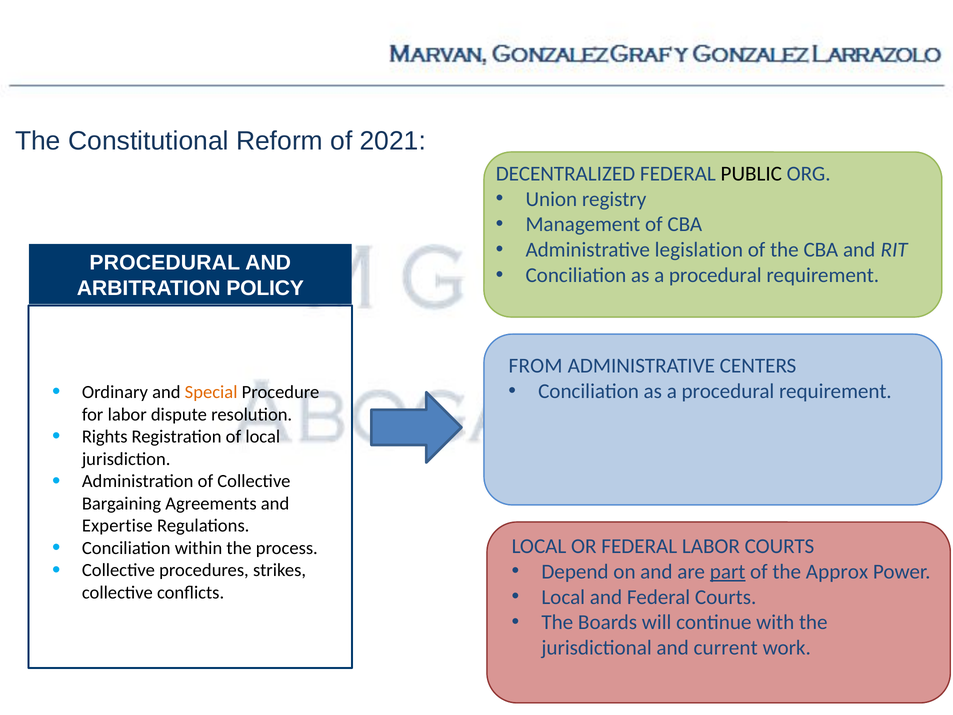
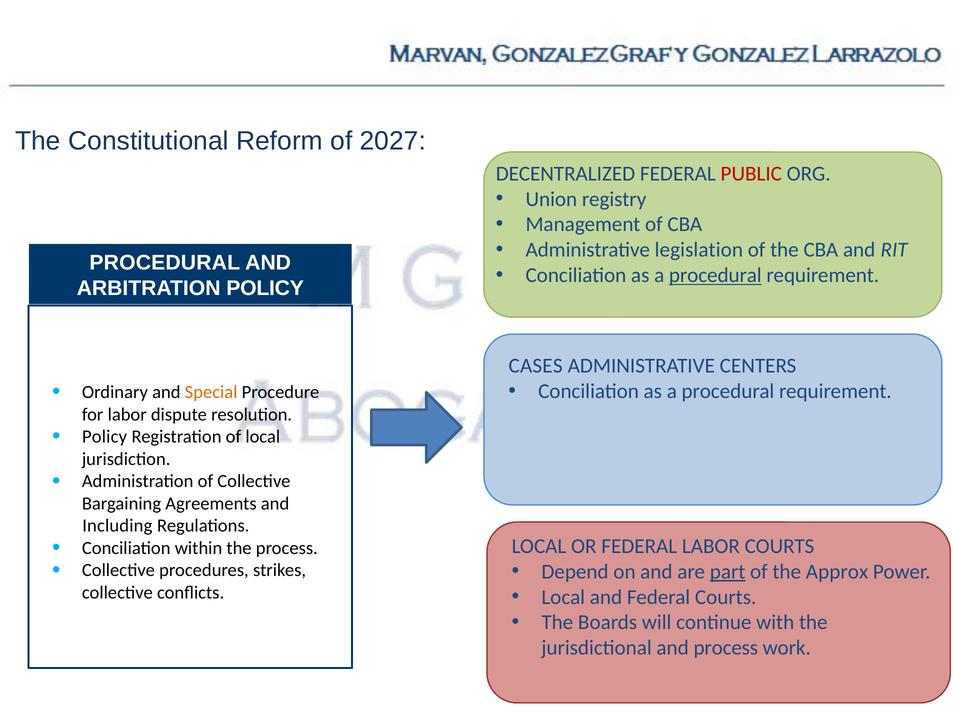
2021: 2021 -> 2027 (393, 141)
PUBLIC colour: black -> red (751, 174)
procedural underline: none -> present (715, 275)
FROM: FROM -> CASES (536, 366)
Rights: Rights -> Policy (105, 437)
Expertise: Expertise -> Including (117, 526)
and current: current -> process (726, 648)
